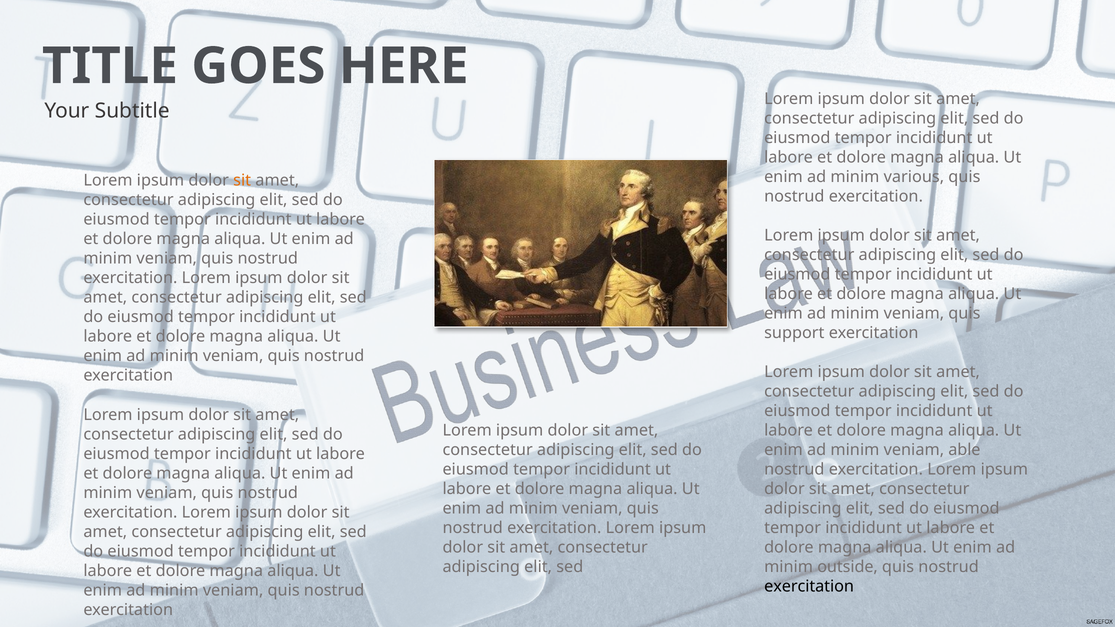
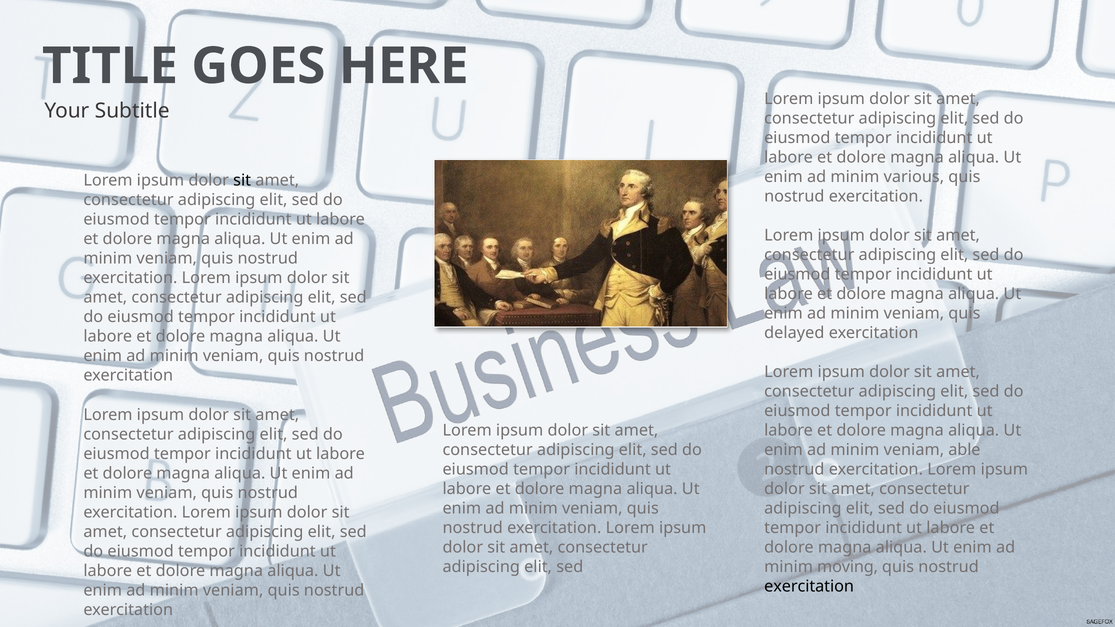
sit colour: orange -> black (242, 180)
support: support -> delayed (794, 333)
outside: outside -> moving (848, 567)
